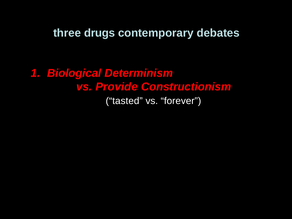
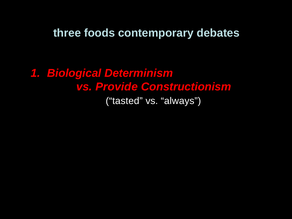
drugs: drugs -> foods (100, 33)
forever: forever -> always (181, 101)
